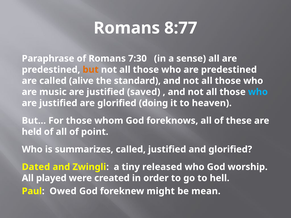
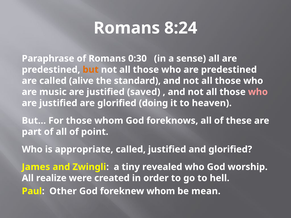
8:77: 8:77 -> 8:24 (181, 28)
7:30: 7:30 -> 0:30 (137, 59)
who colour: light blue -> pink (258, 92)
held: held -> part (32, 132)
summarizes: summarizes -> appropriate (84, 150)
Dated: Dated -> James (36, 167)
released: released -> revealed (162, 167)
played: played -> realize (51, 178)
Owed: Owed -> Other (63, 191)
foreknew might: might -> whom (161, 191)
